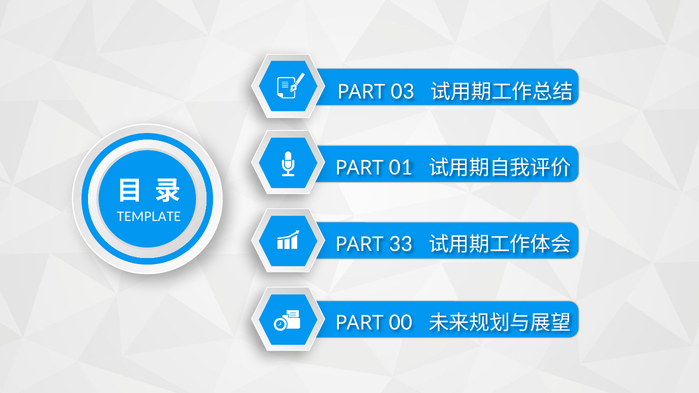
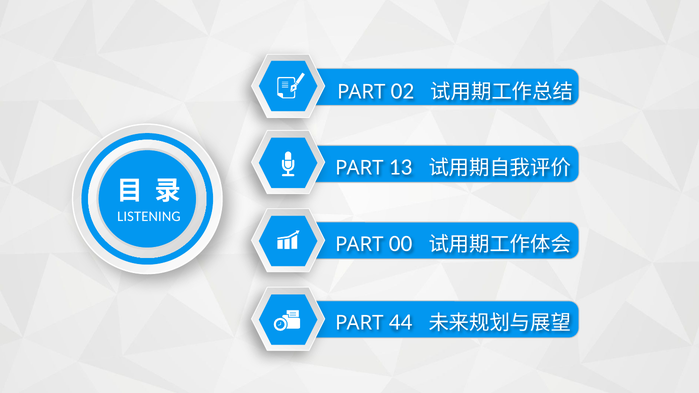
03: 03 -> 02 (402, 91)
01: 01 -> 13 (401, 167)
TEMPLATE: TEMPLATE -> LISTENING (149, 217)
33: 33 -> 00 (401, 244)
00: 00 -> 44 (401, 322)
